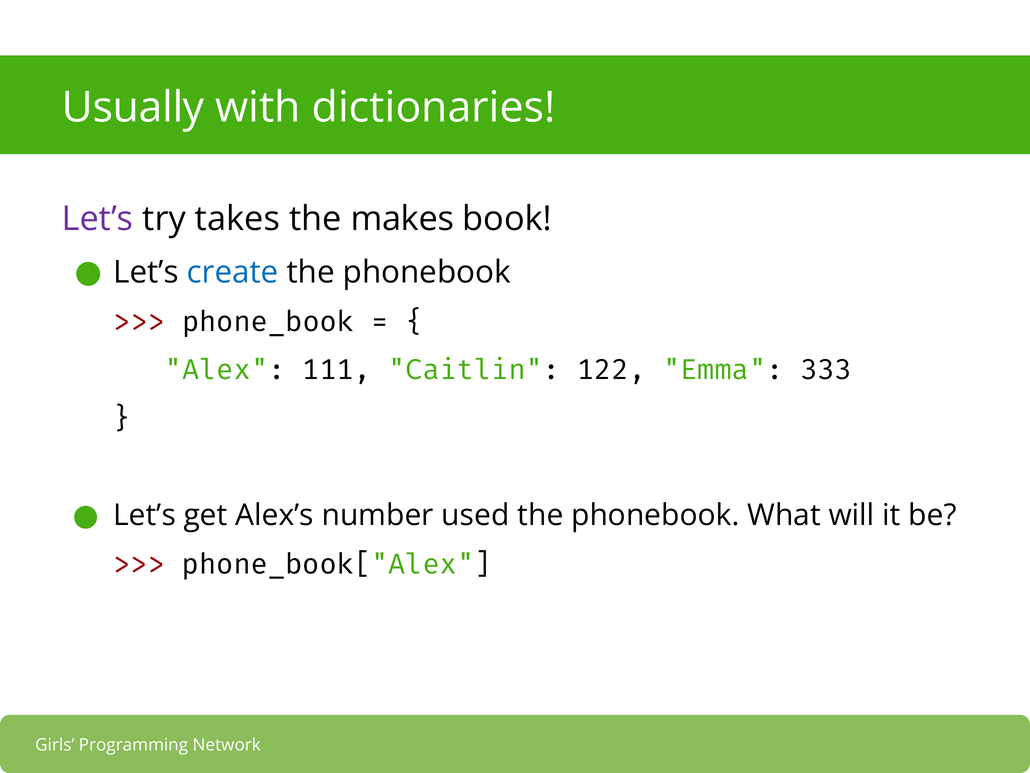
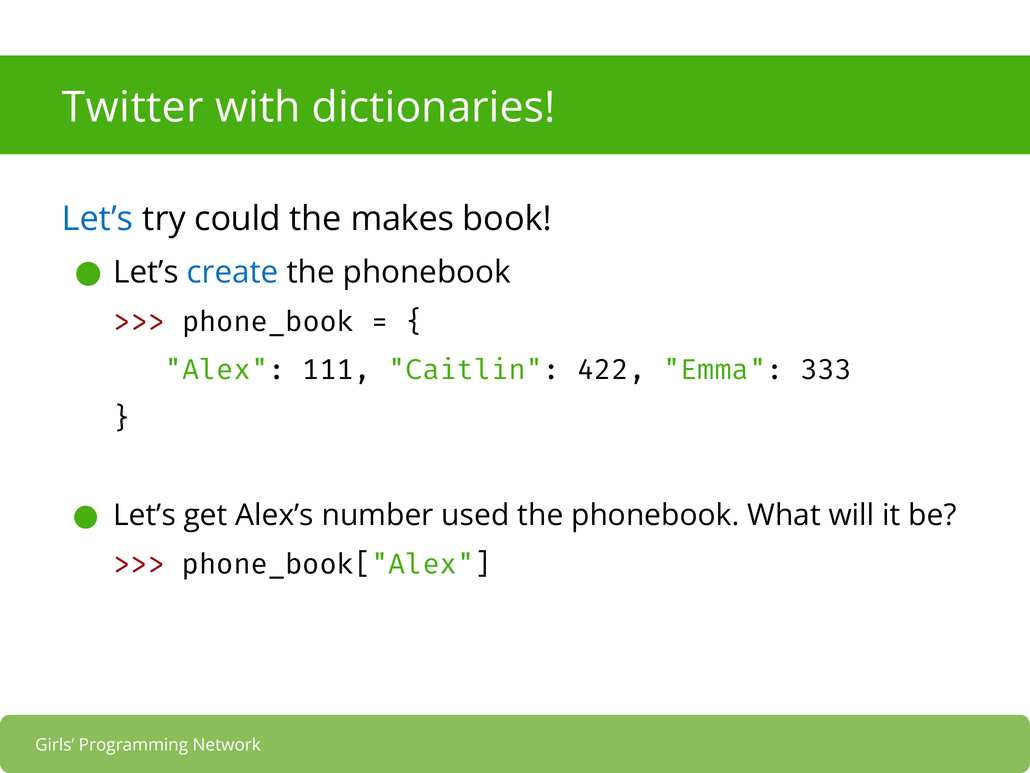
Usually: Usually -> Twitter (133, 108)
Let’s colour: purple -> blue (98, 219)
takes: takes -> could (238, 219)
122: 122 -> 422 (612, 370)
